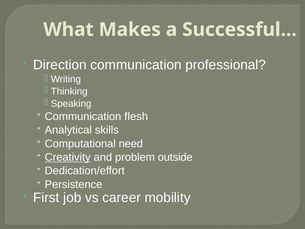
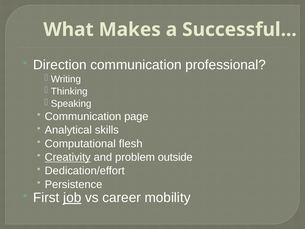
flesh: flesh -> page (136, 116)
need: need -> flesh (131, 143)
job underline: none -> present (72, 197)
